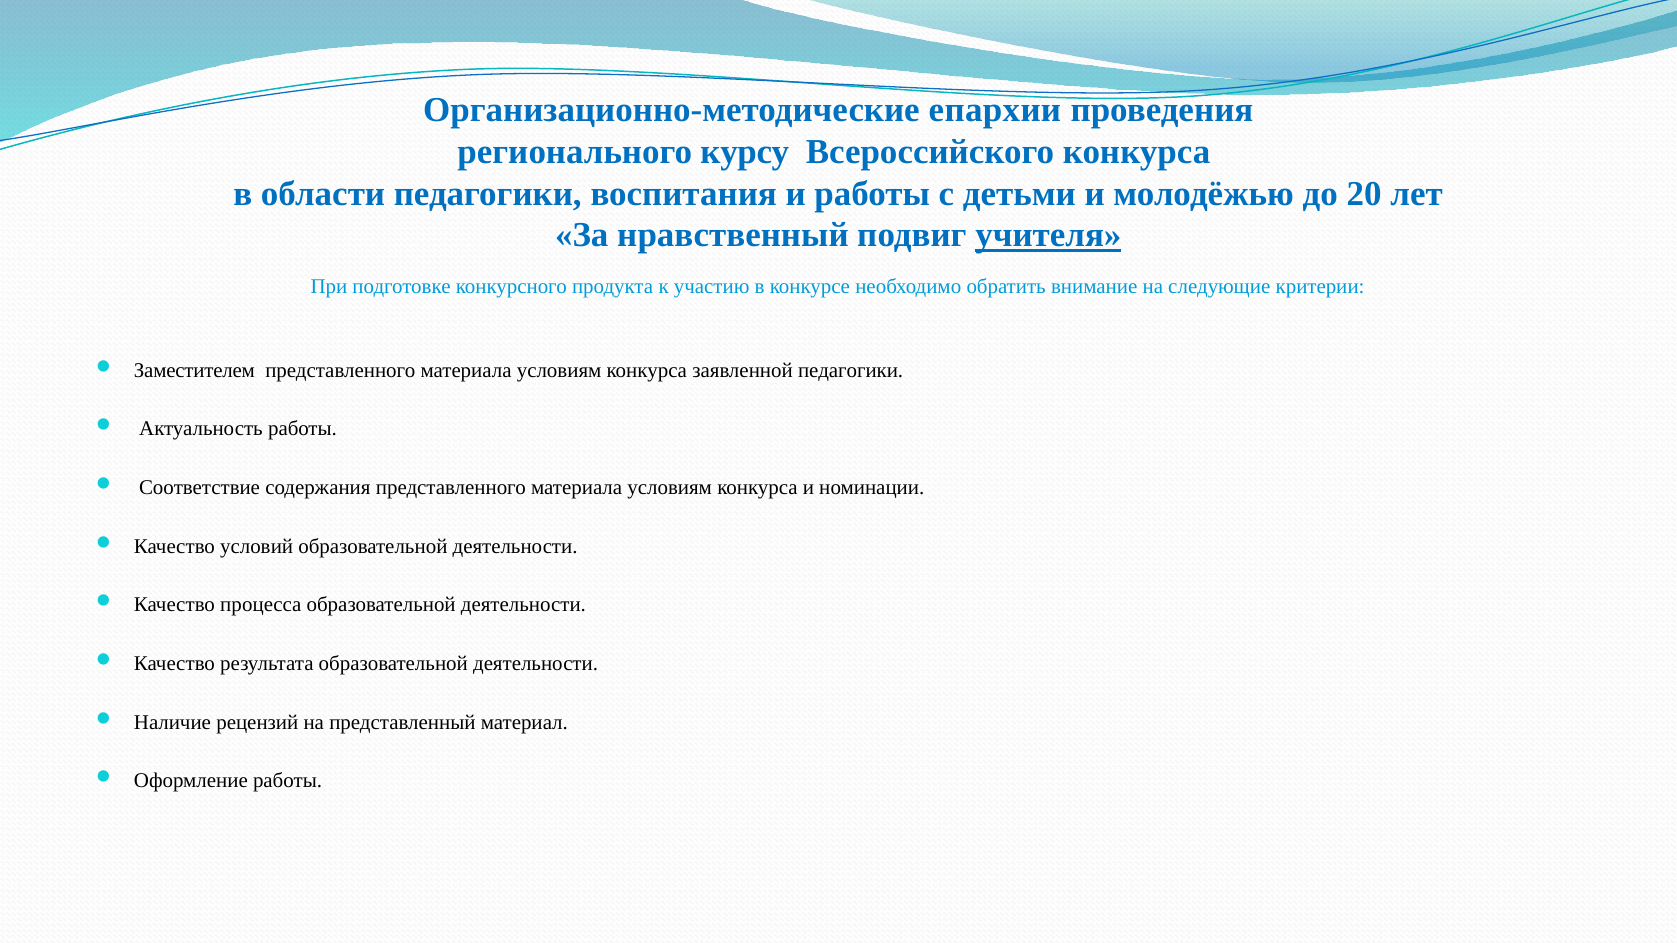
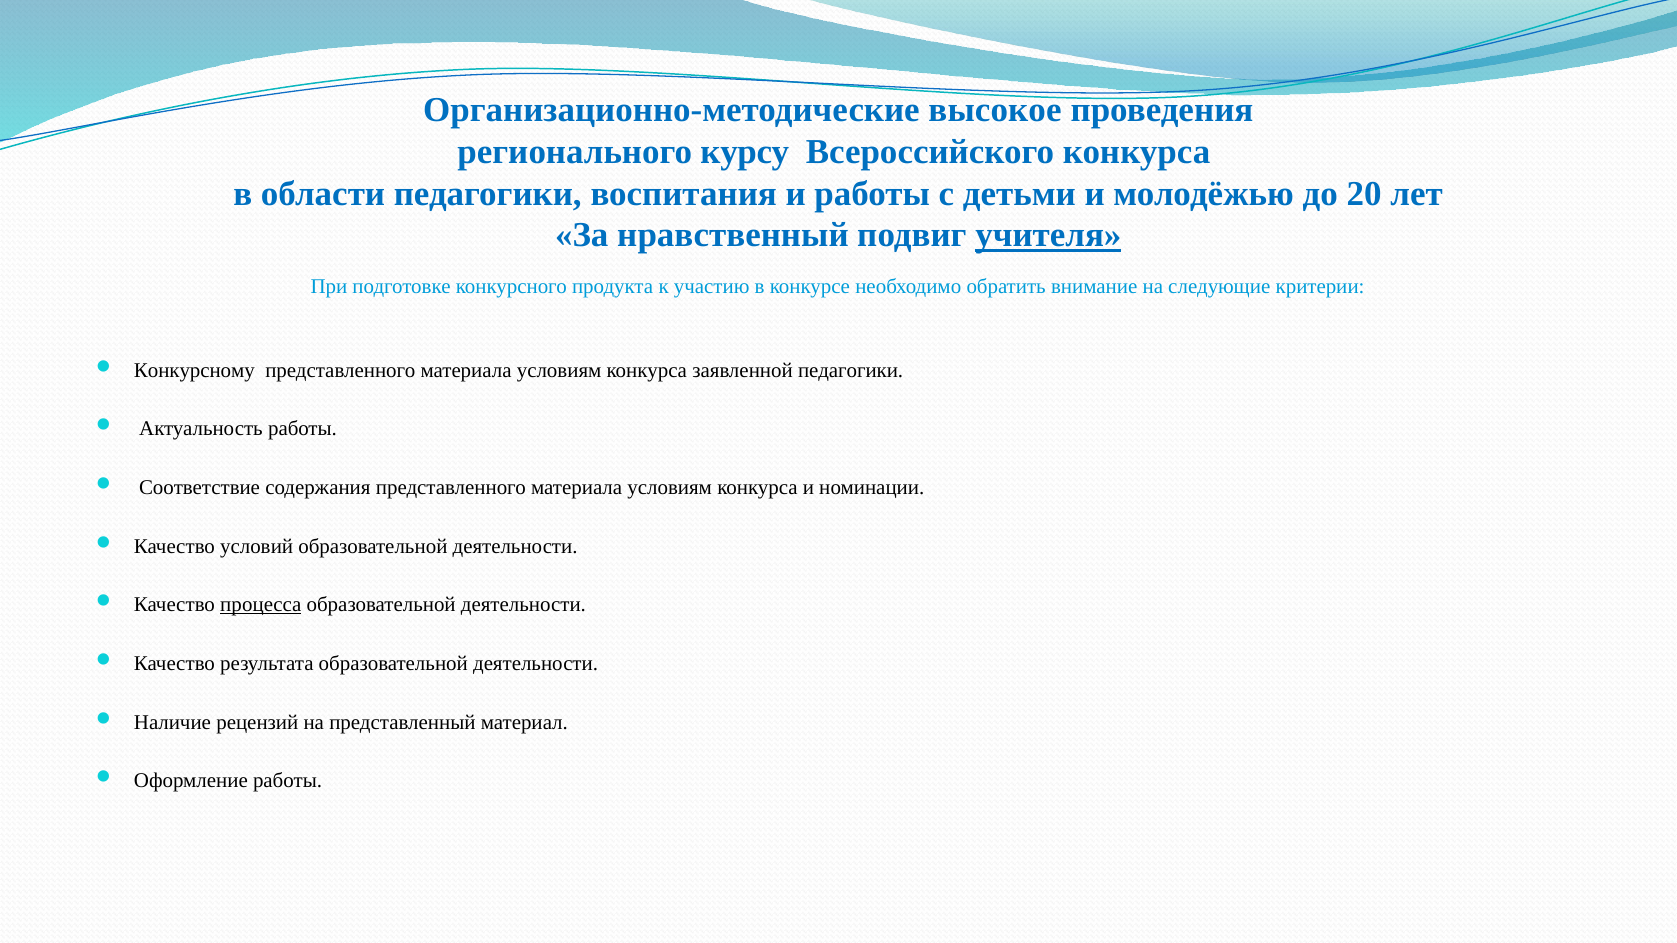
епархии: епархии -> высокое (995, 110)
Заместителем: Заместителем -> Конкурсному (194, 370)
процесса underline: none -> present (261, 605)
